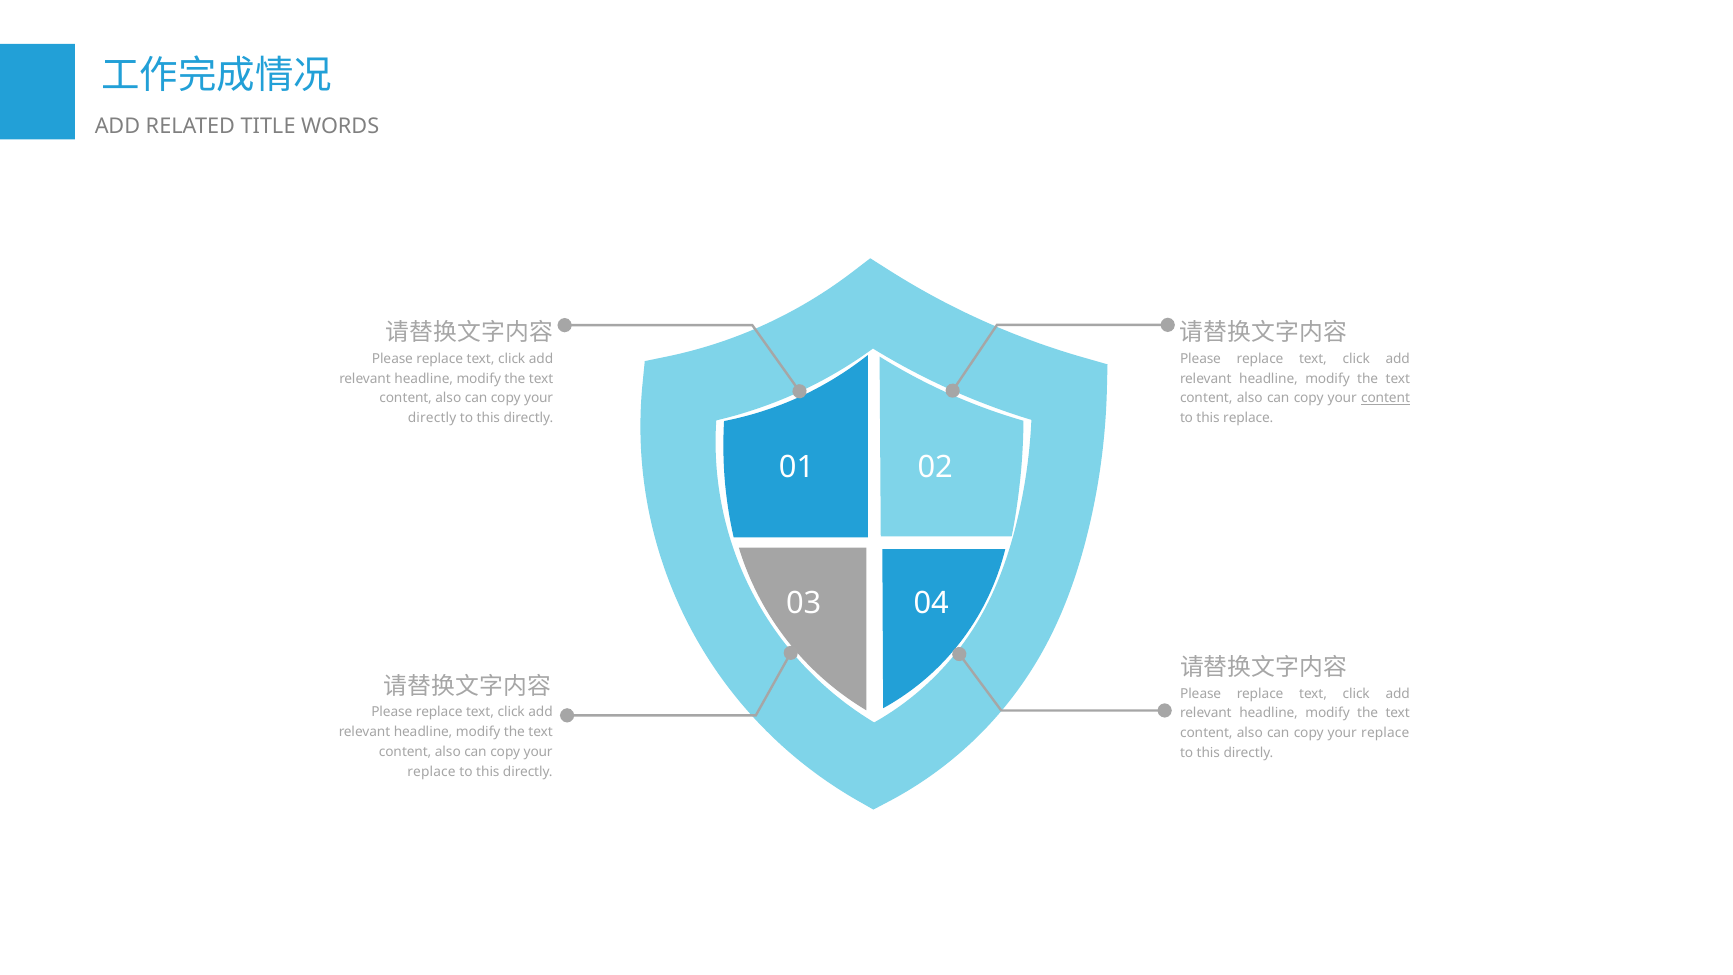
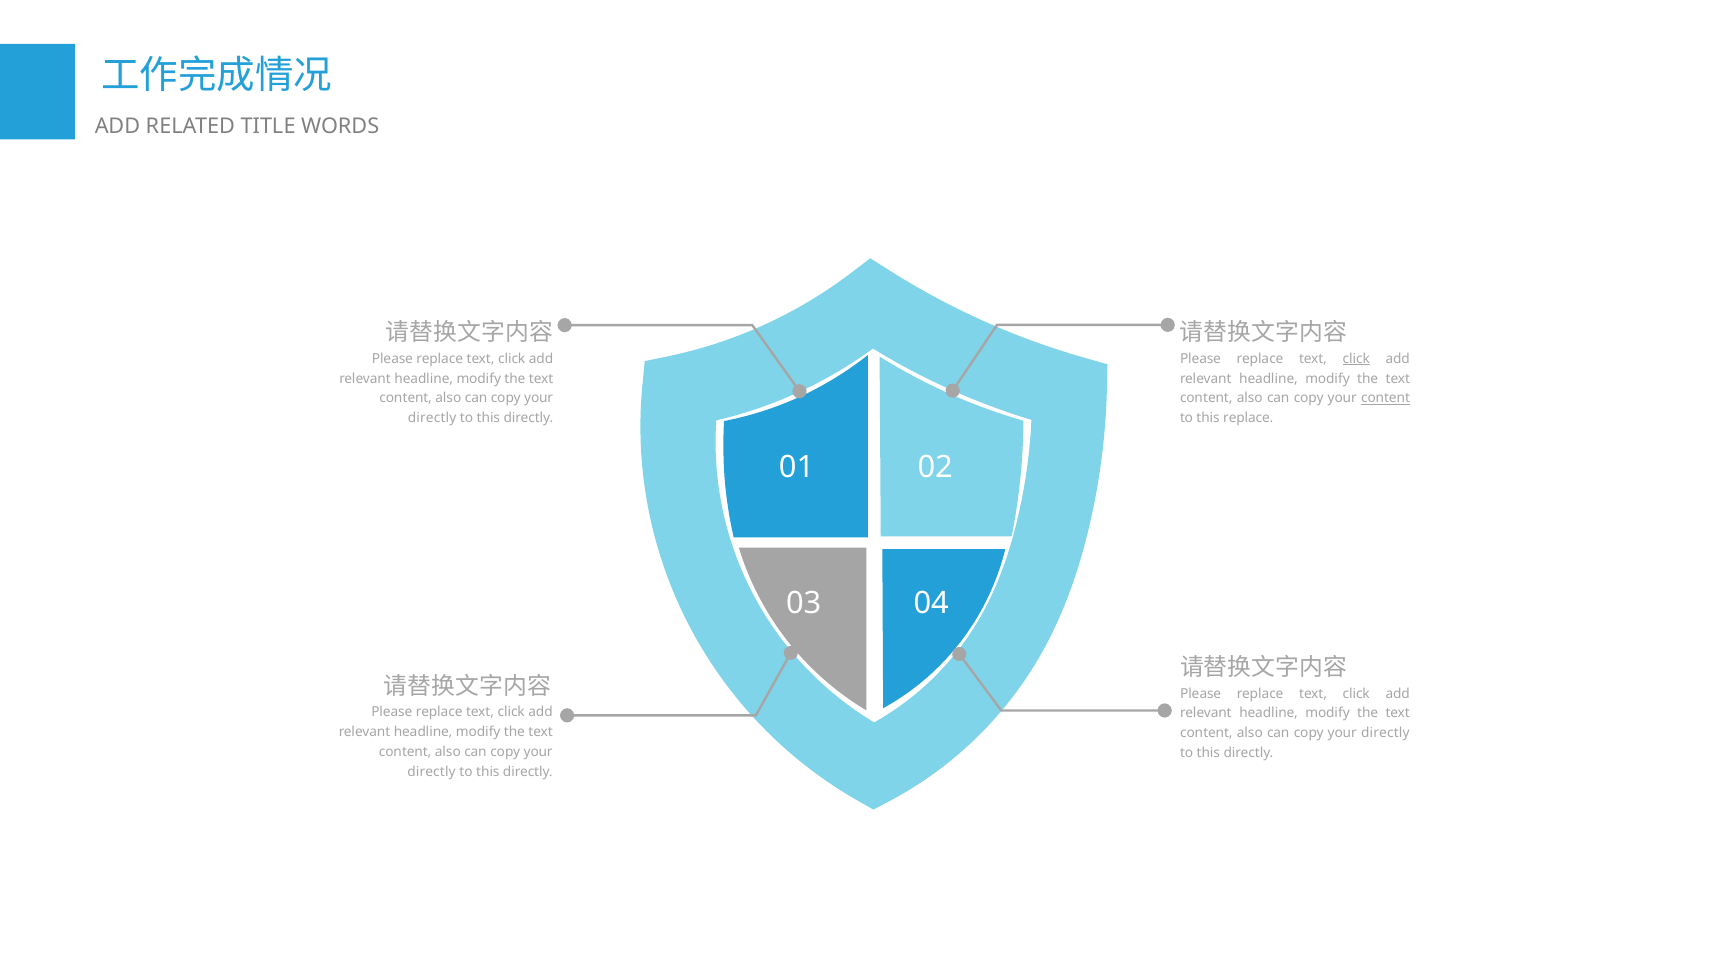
click underline: none -> present (1356, 359)
replace: replace -> directly (1385, 733)
replace: replace -> directly (432, 772)
